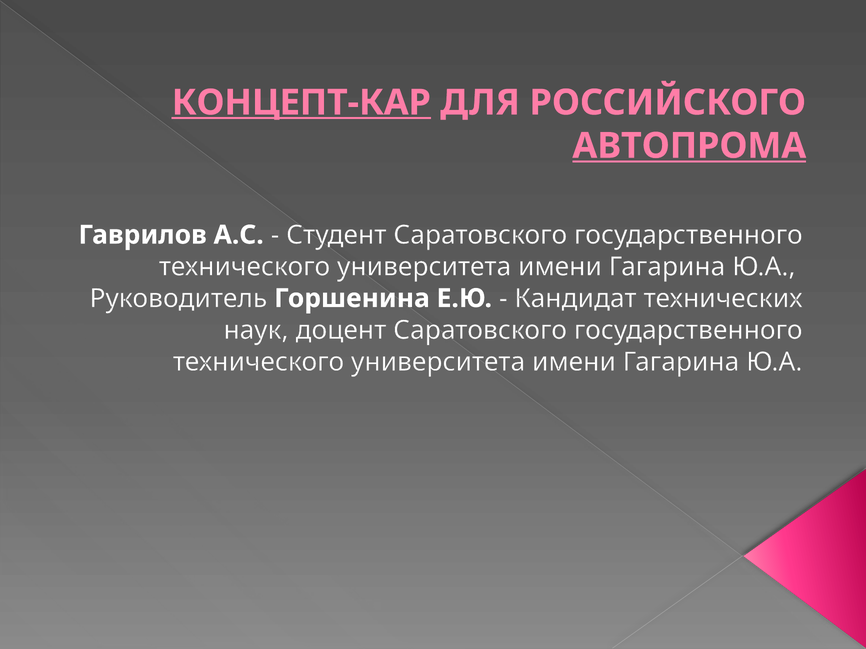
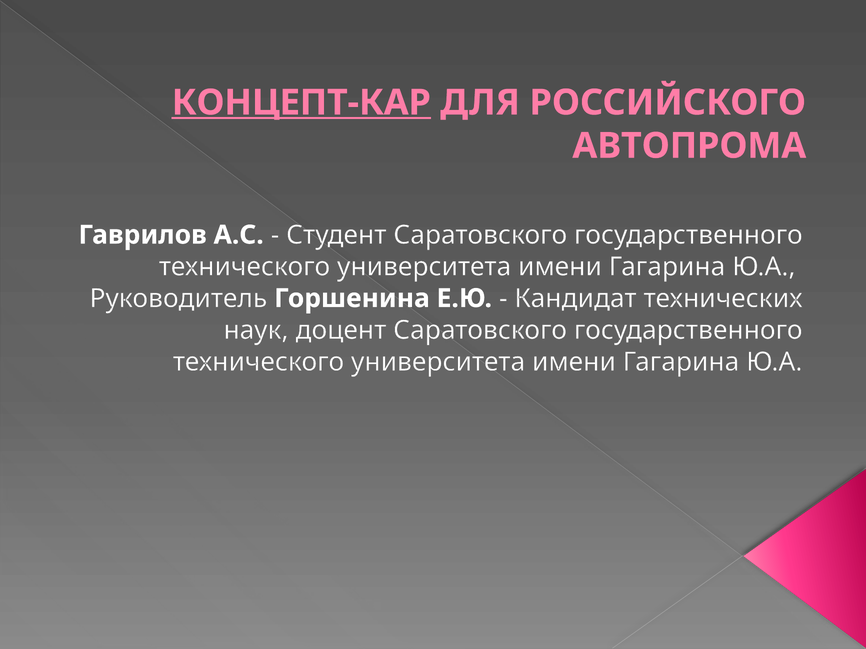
АВТОПРОМА underline: present -> none (689, 146)
